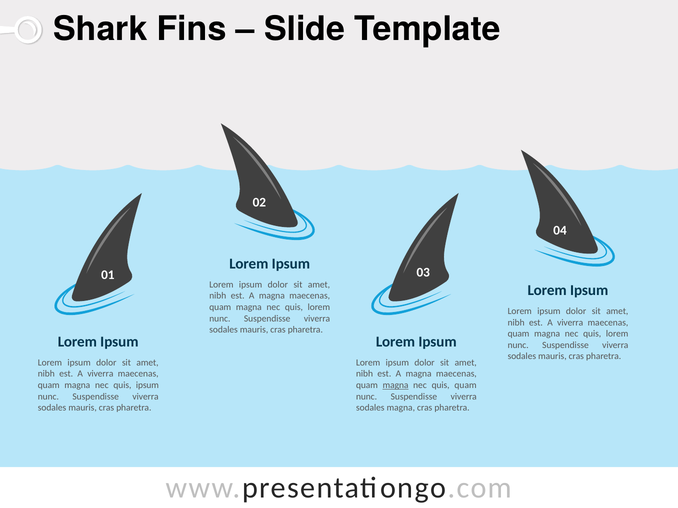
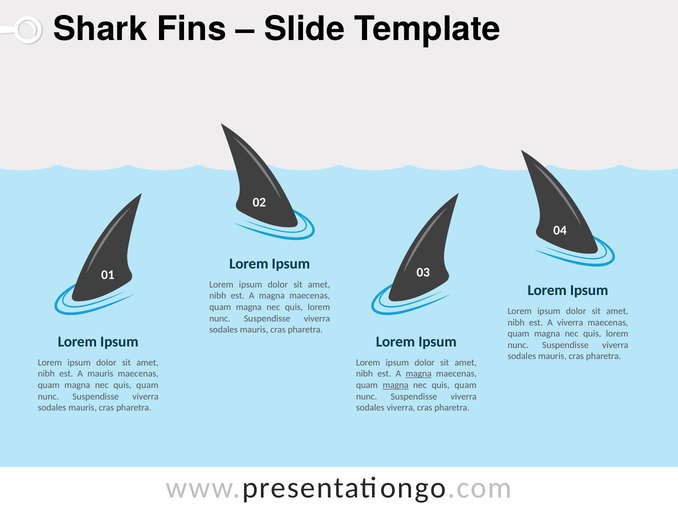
viverra: viverra -> mauris (100, 374)
magna underline: none -> present (419, 374)
ipsum: ipsum -> quam (147, 385)
sodales magna: magna -> viverra (401, 408)
